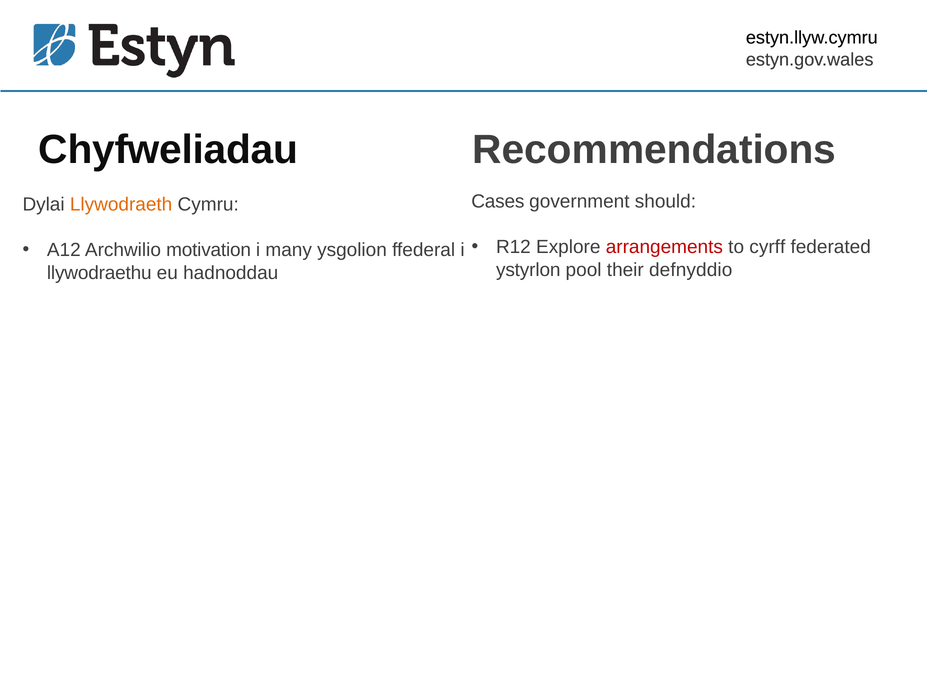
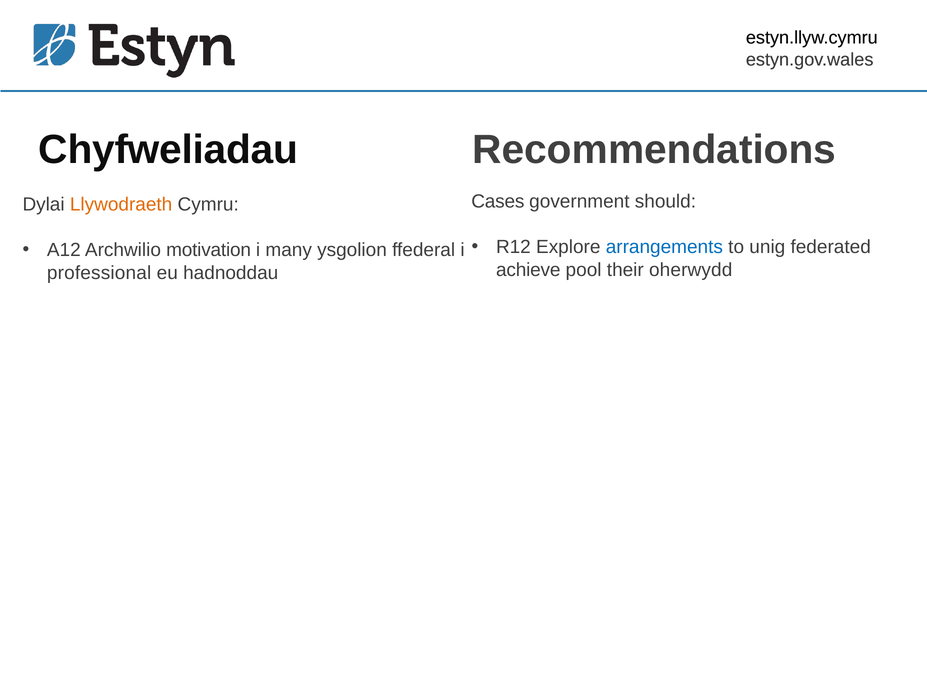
arrangements colour: red -> blue (664, 247)
cyrff: cyrff -> unig (767, 247)
ystyrlon: ystyrlon -> achieve (528, 270)
defnyddio: defnyddio -> oherwydd (691, 270)
llywodraethu: llywodraethu -> professional (99, 273)
